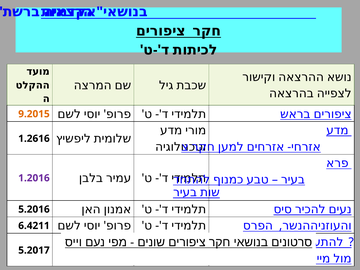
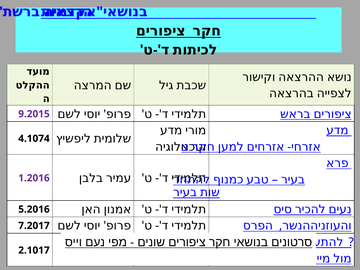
9.2015 colour: orange -> purple (34, 114)
1.2616: 1.2616 -> 4.1074 (34, 139)
6.4211: 6.4211 -> 7.2017 (34, 226)
5.2017: 5.2017 -> 2.1017 (34, 250)
